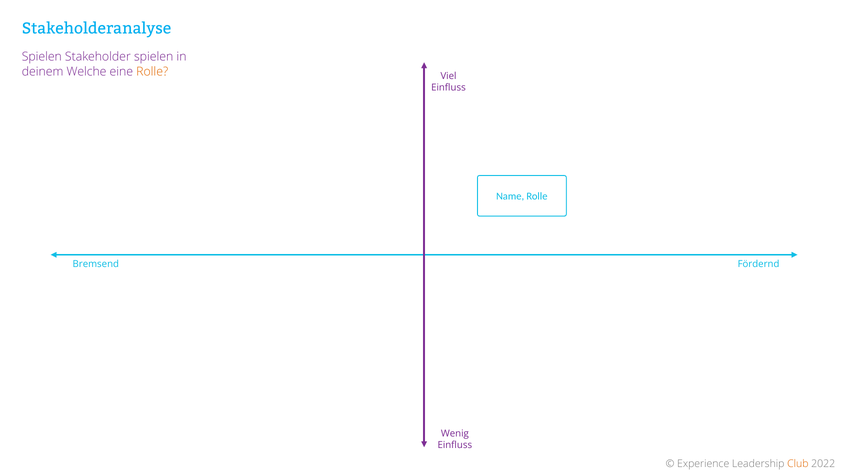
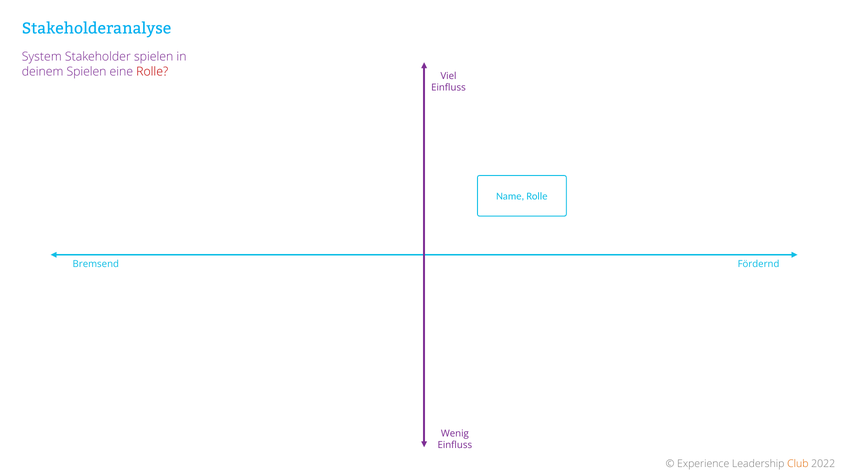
Spielen: Spielen -> System (42, 57)
deinem Welche: Welche -> Spielen (87, 72)
Rolle colour: orange -> red (152, 72)
